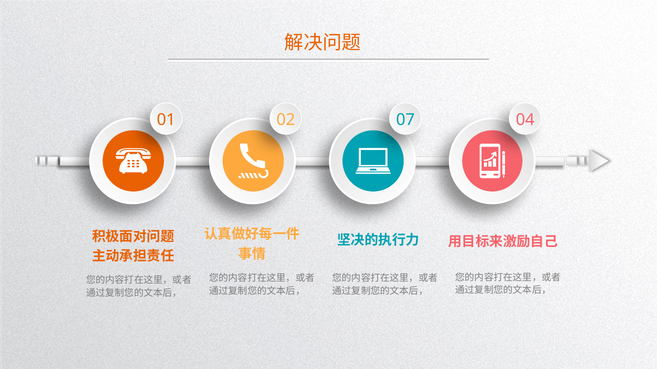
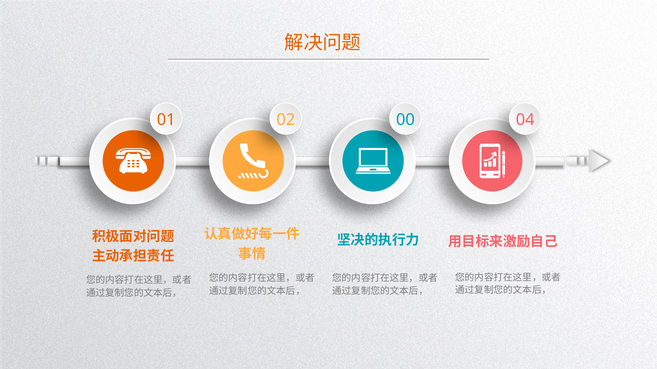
07: 07 -> 00 (405, 120)
